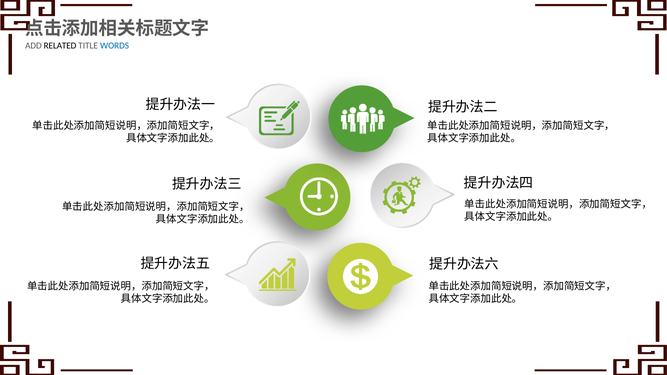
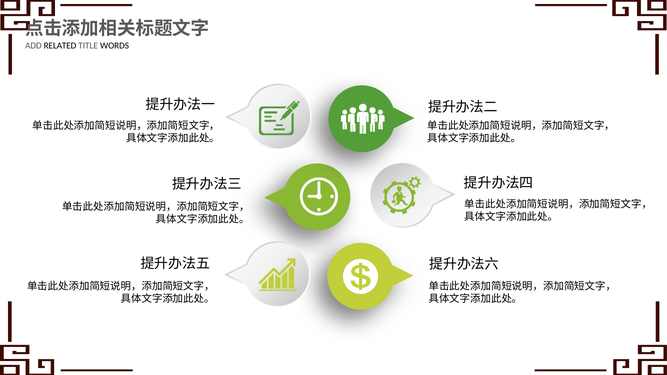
WORDS colour: blue -> black (115, 46)
